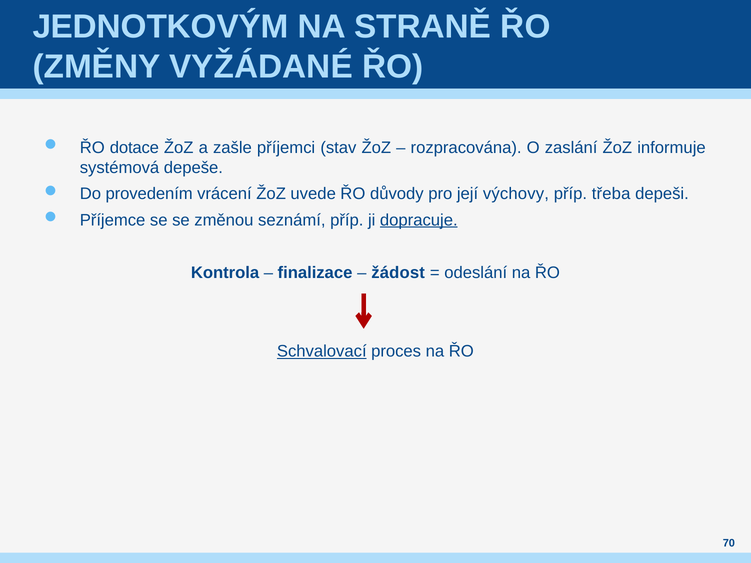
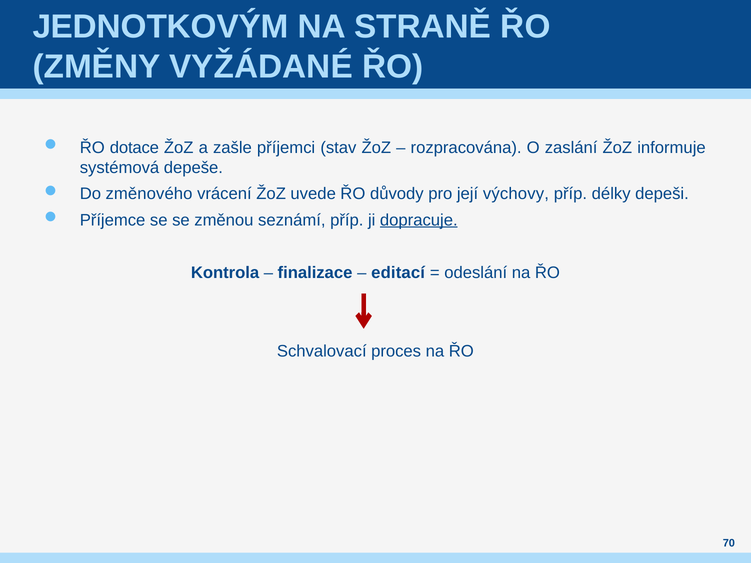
provedením: provedením -> změnového (149, 194)
třeba: třeba -> délky (611, 194)
žádost: žádost -> editací (398, 273)
Schvalovací underline: present -> none (322, 352)
